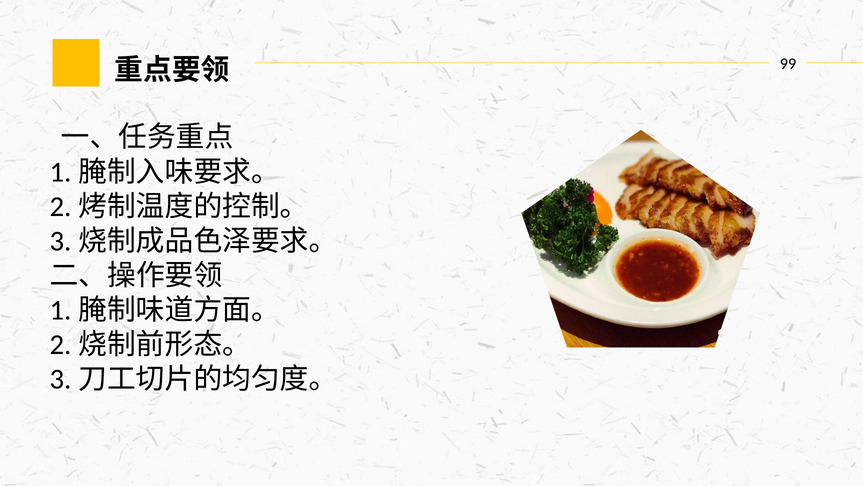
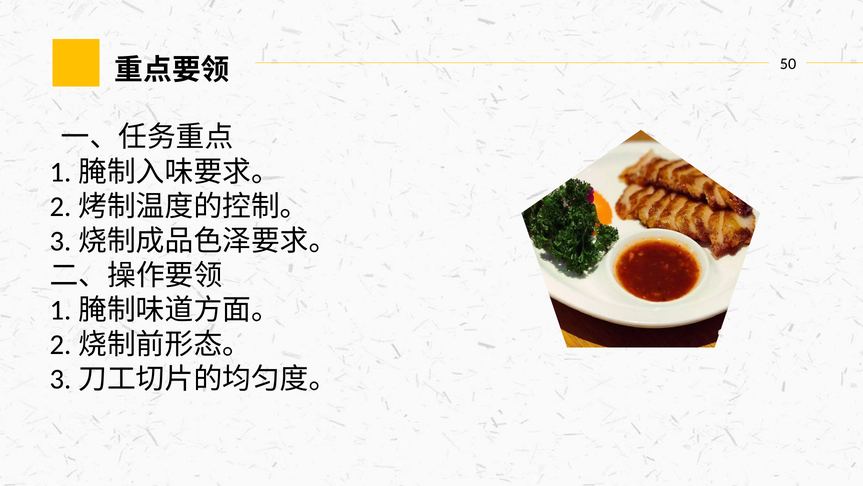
99: 99 -> 50 (788, 64)
